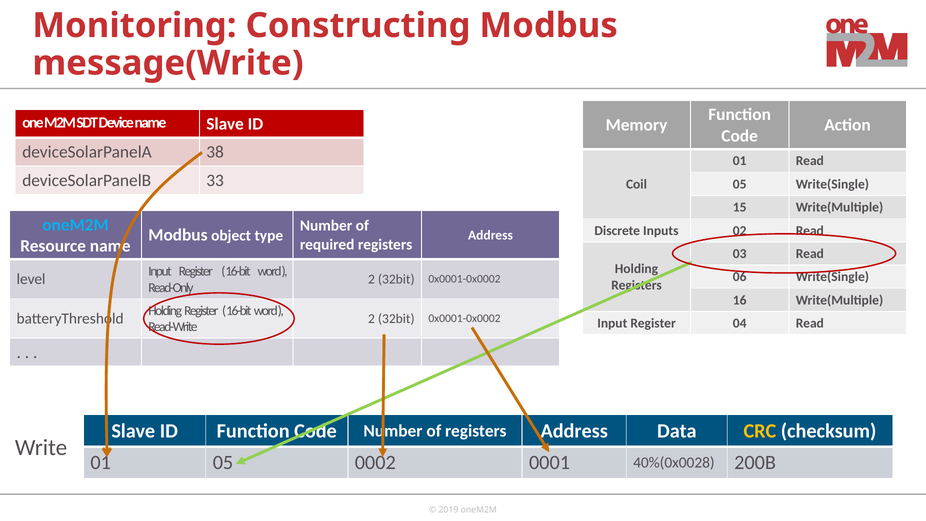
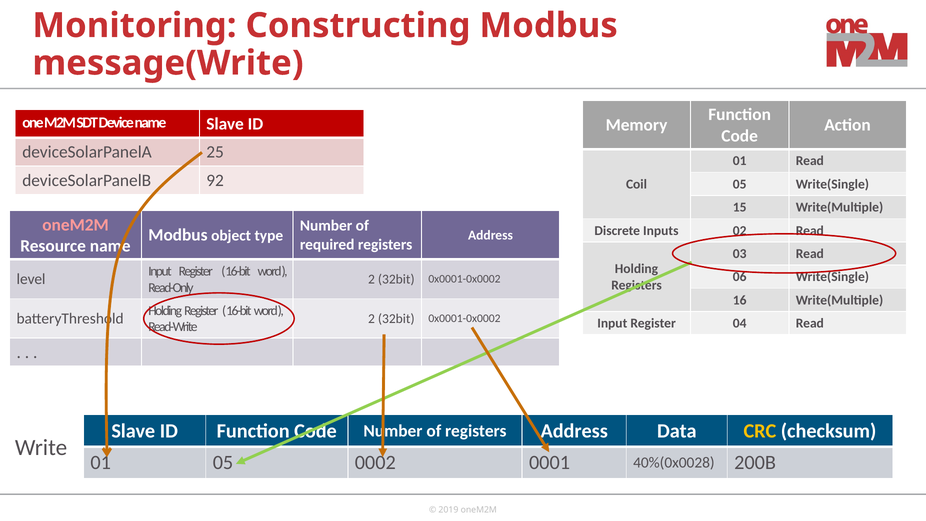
38: 38 -> 25 (215, 152)
33: 33 -> 92 (215, 180)
oneM2M colour: light blue -> pink (76, 225)
